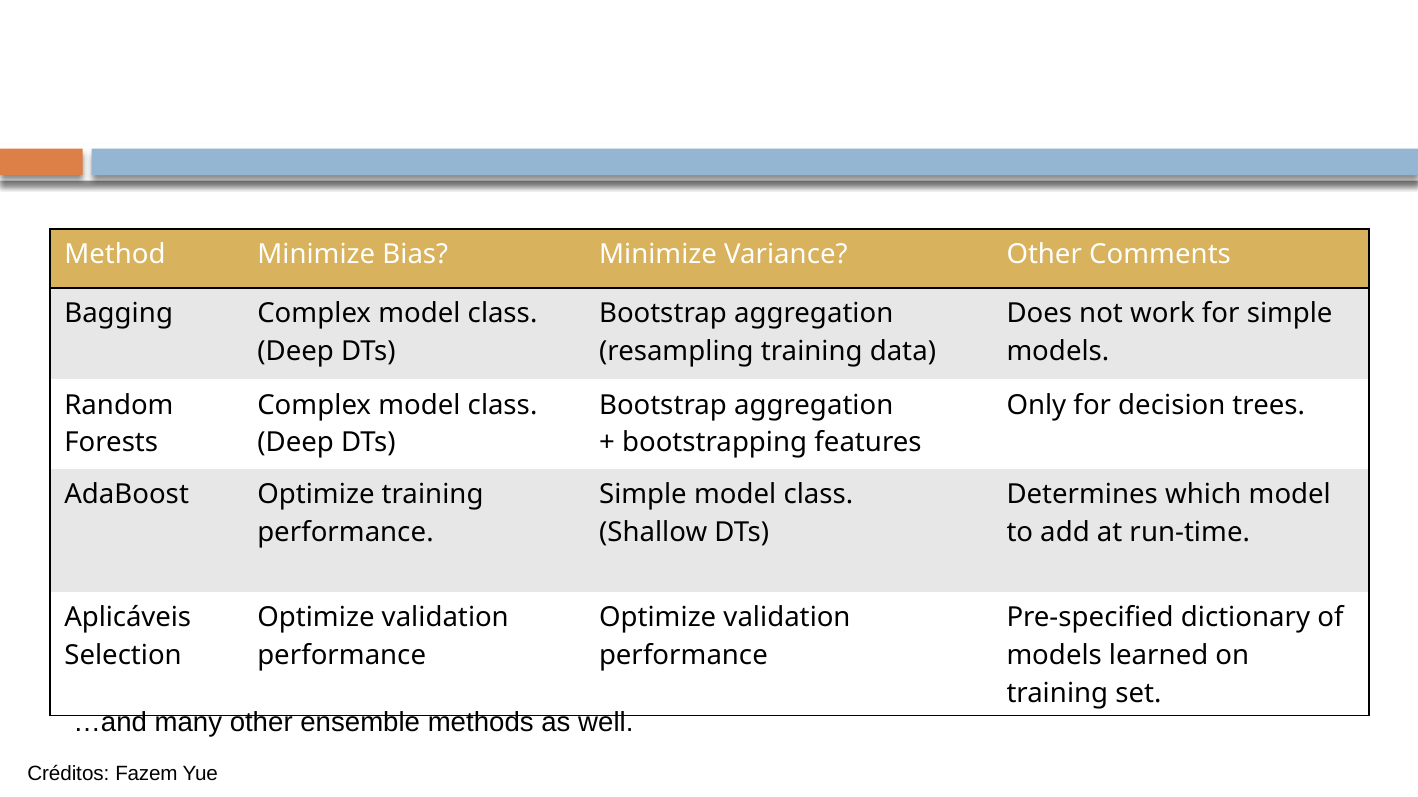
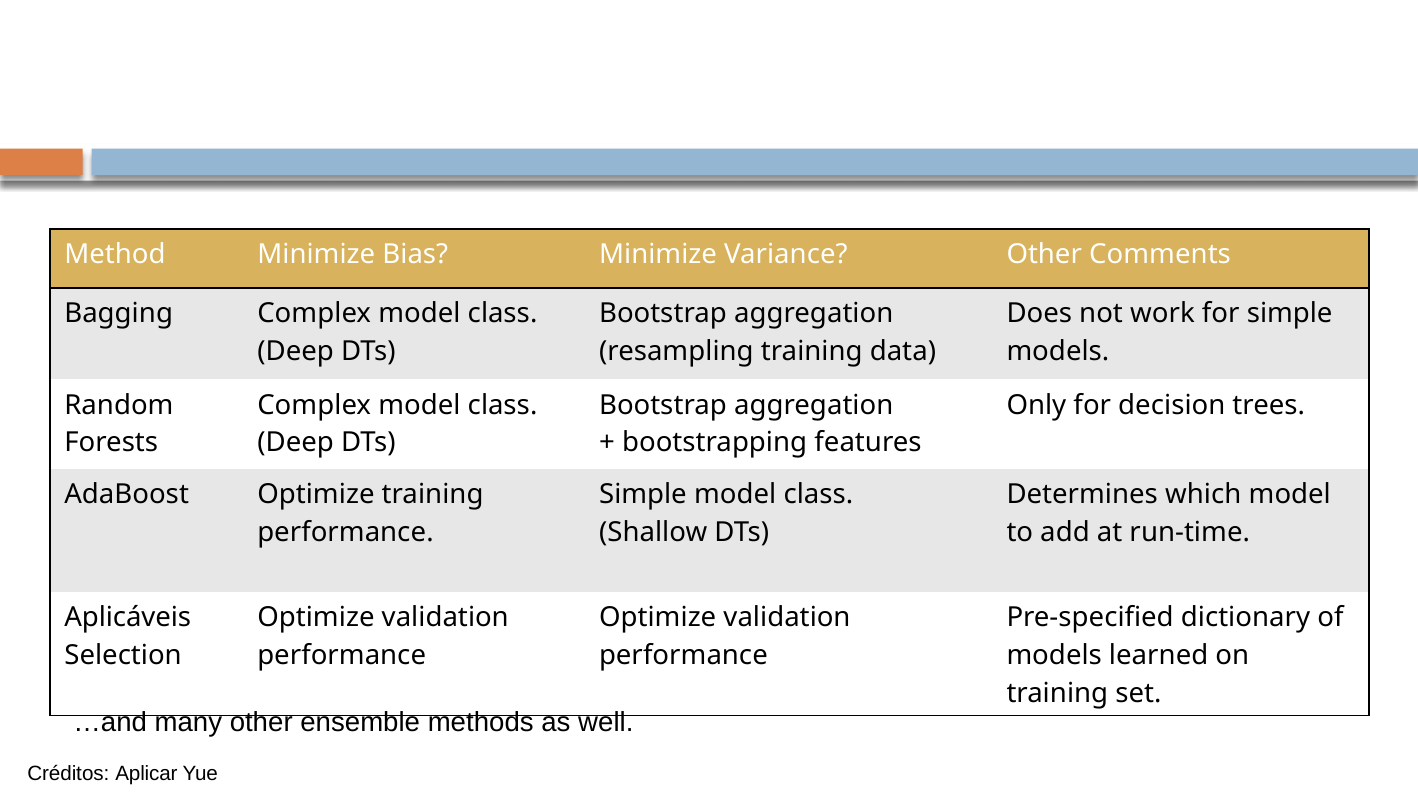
Fazem: Fazem -> Aplicar (146, 774)
